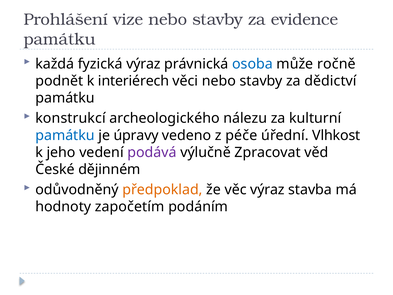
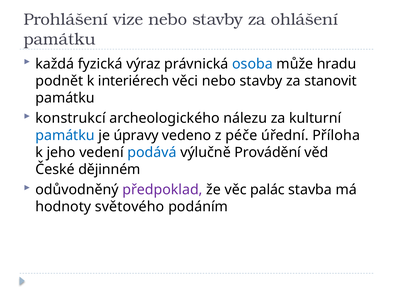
evidence: evidence -> ohlášení (304, 19)
ročně: ročně -> hradu (337, 64)
dědictví: dědictví -> stanovit (331, 81)
Vlhkost: Vlhkost -> Příloha (336, 135)
podává colour: purple -> blue (152, 152)
Zpracovat: Zpracovat -> Provádění (268, 152)
předpoklad colour: orange -> purple (162, 190)
věc výraz: výraz -> palác (267, 190)
započetím: započetím -> světového (130, 207)
